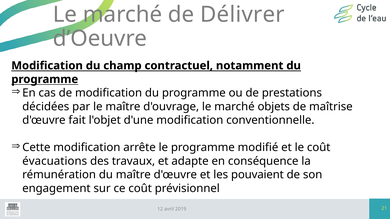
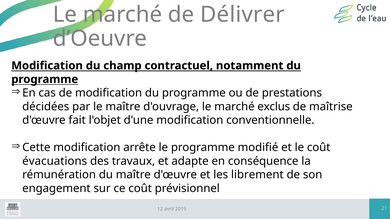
objets: objets -> exclus (274, 107)
pouvaient: pouvaient -> librement (257, 175)
